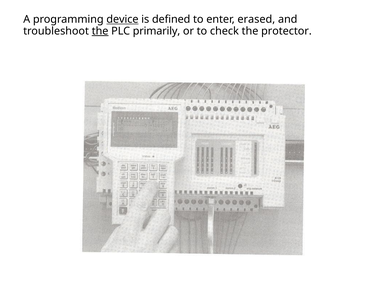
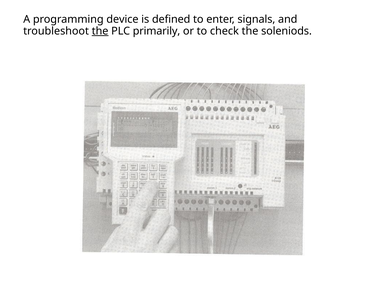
device underline: present -> none (122, 19)
erased: erased -> signals (256, 19)
protector: protector -> soleniods (286, 31)
